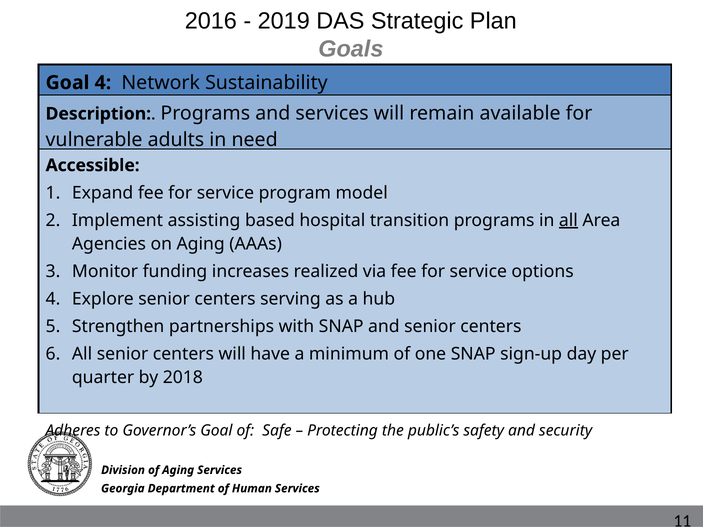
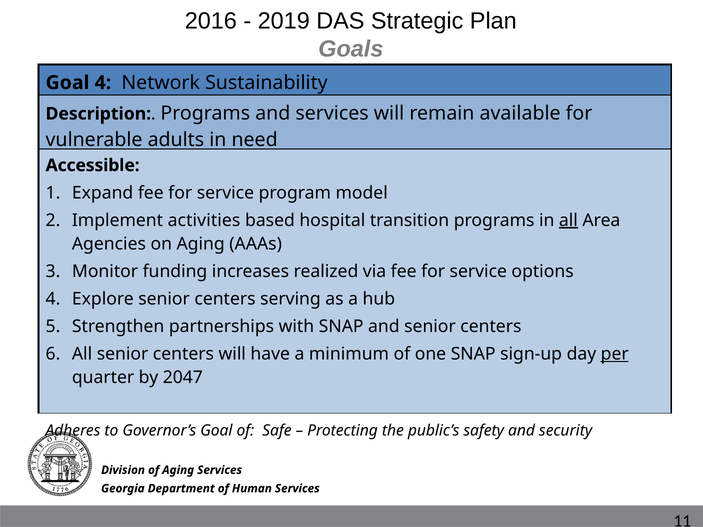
assisting: assisting -> activities (204, 220)
per underline: none -> present (615, 354)
2018: 2018 -> 2047 (183, 378)
